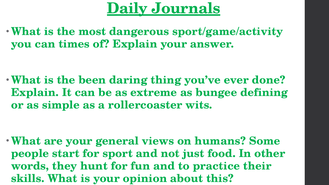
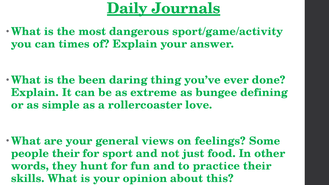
wits: wits -> love (199, 105)
humans: humans -> feelings (220, 141)
people start: start -> their (66, 153)
